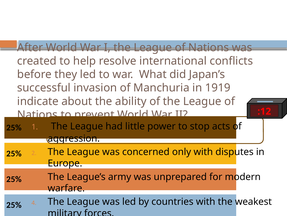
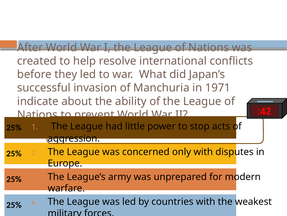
1919: 1919 -> 1971 (218, 88)
:12: :12 -> :42 (264, 111)
